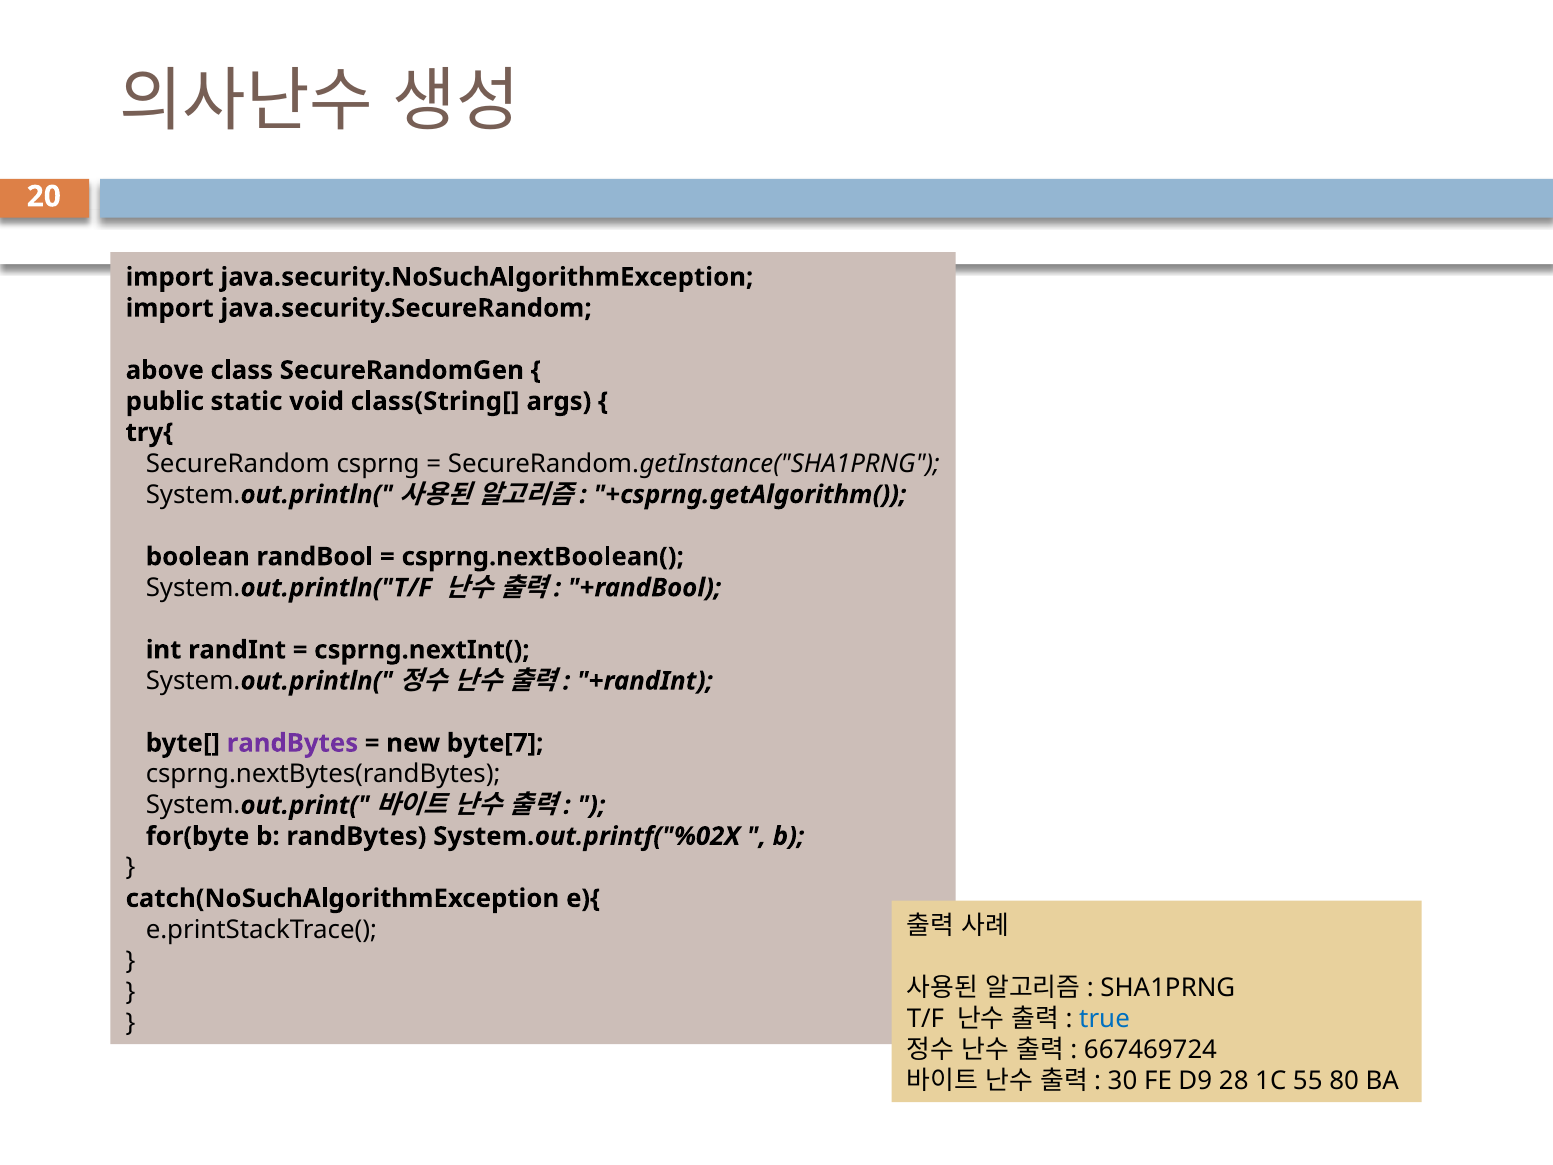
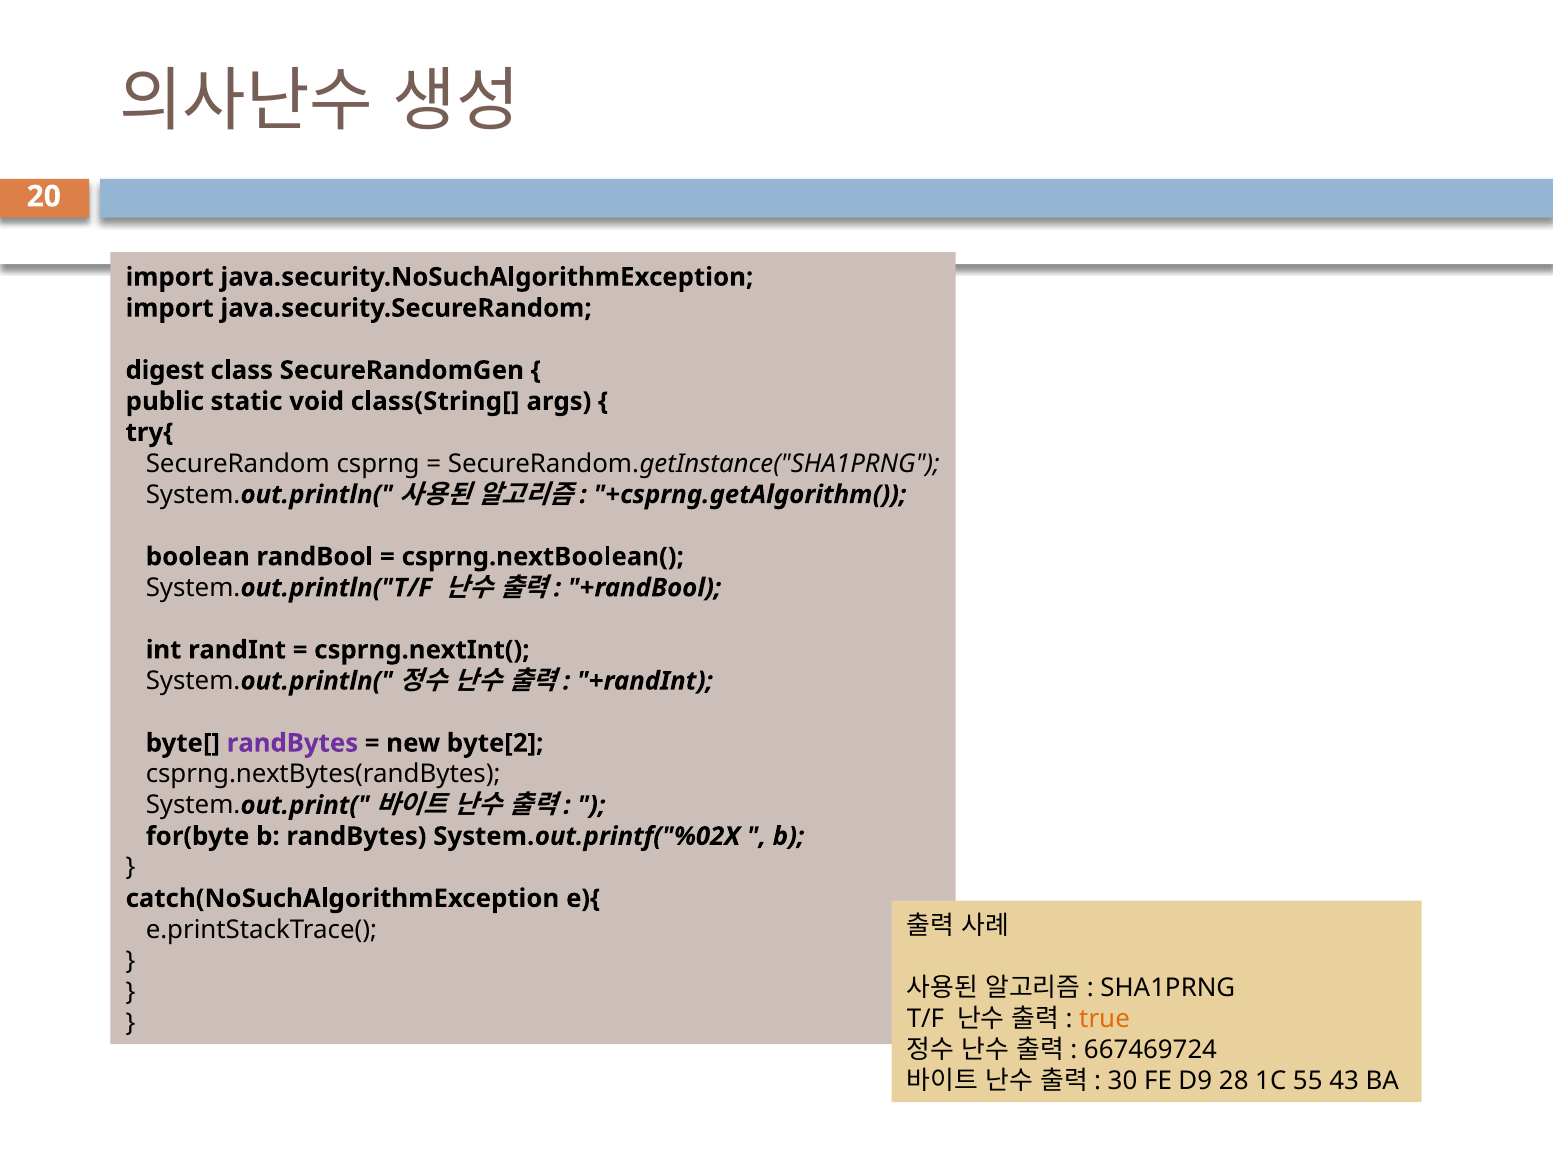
above: above -> digest (165, 370)
byte[7: byte[7 -> byte[2 (495, 743)
true colour: blue -> orange (1105, 1018)
80: 80 -> 43 (1344, 1081)
